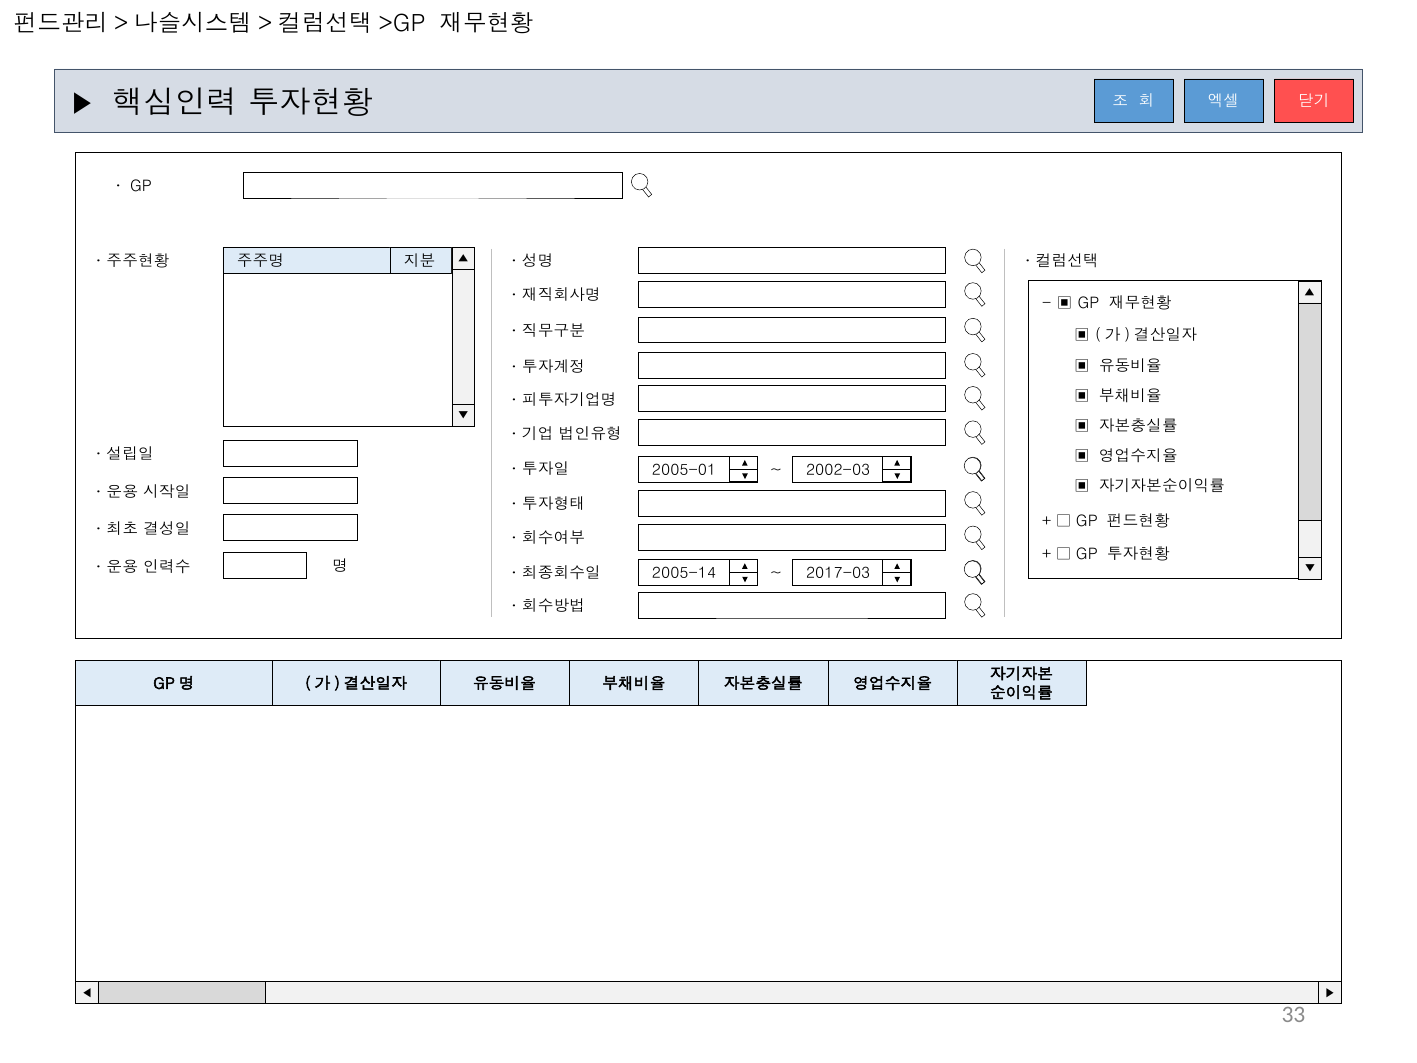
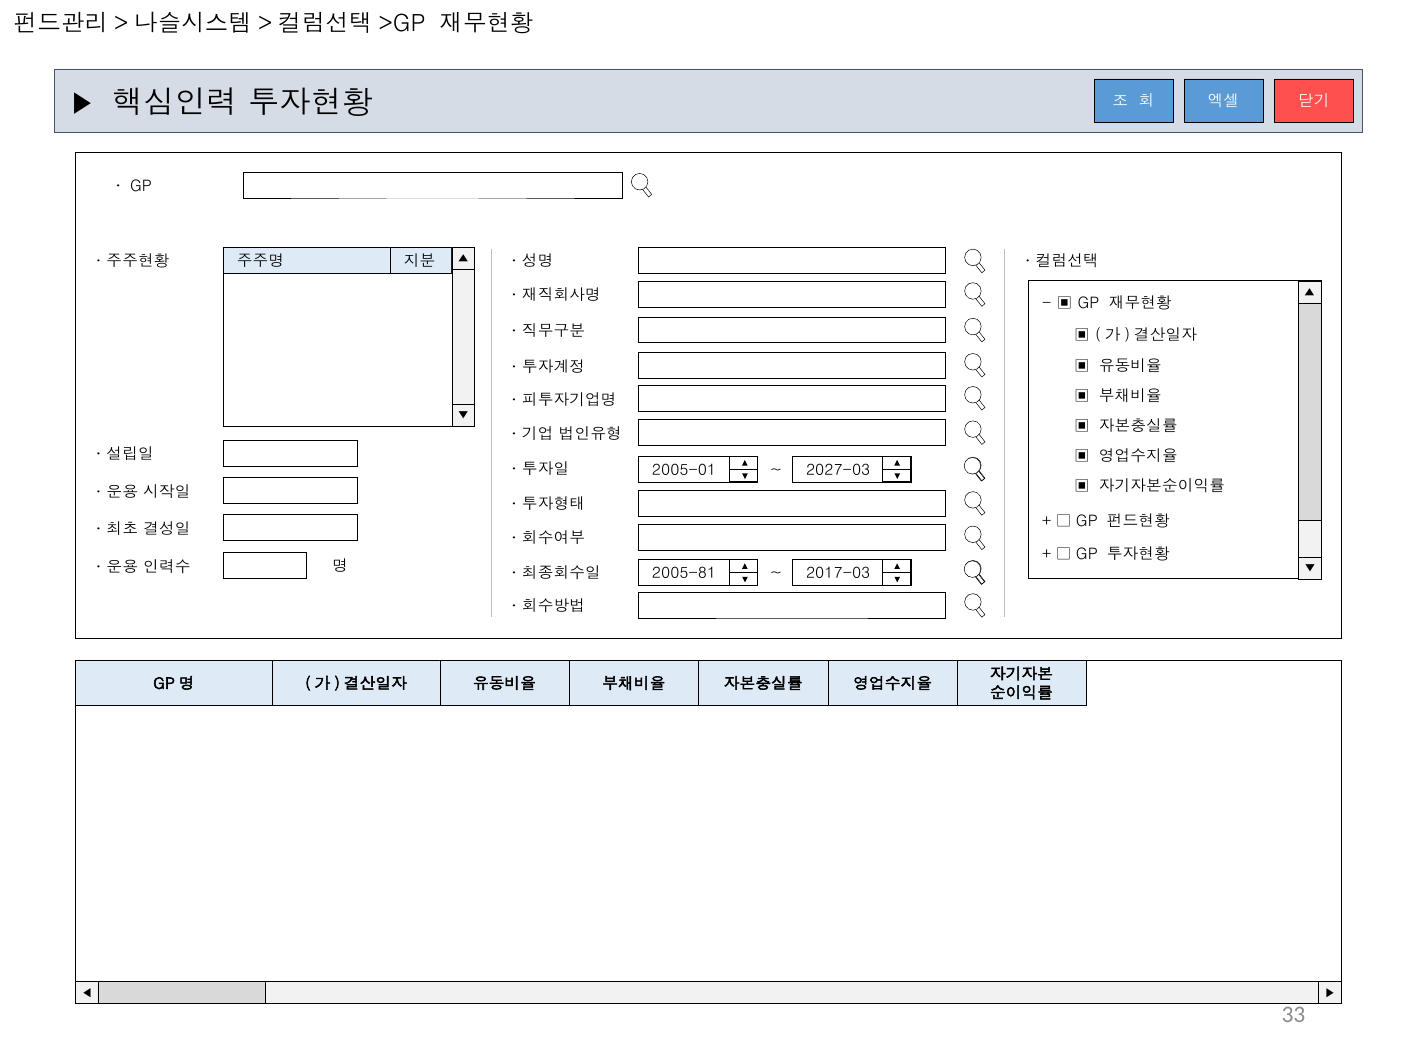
2002-03: 2002-03 -> 2027-03 (838, 470)
2005-14: 2005-14 -> 2005-81 (684, 573)
